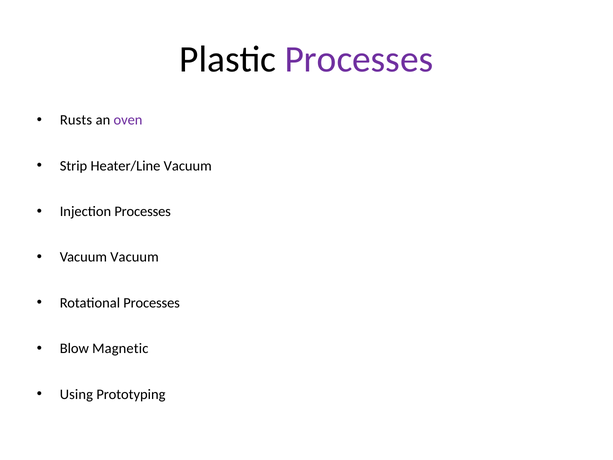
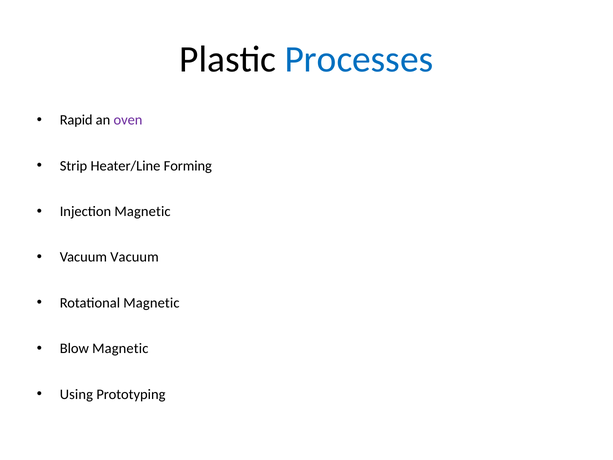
Processes colour: purple -> blue (359, 59)
Rusts: Rusts -> Rapid (76, 120)
Heater/Line Vacuum: Vacuum -> Forming (188, 166)
Injection Processes: Processes -> Magnetic (143, 211)
Rotational Processes: Processes -> Magnetic (151, 303)
